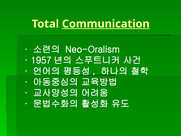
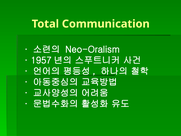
Communication underline: present -> none (106, 24)
